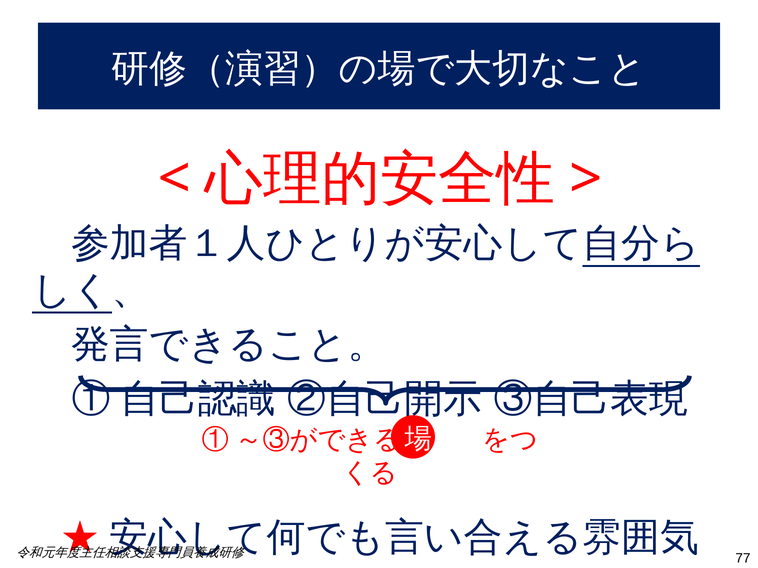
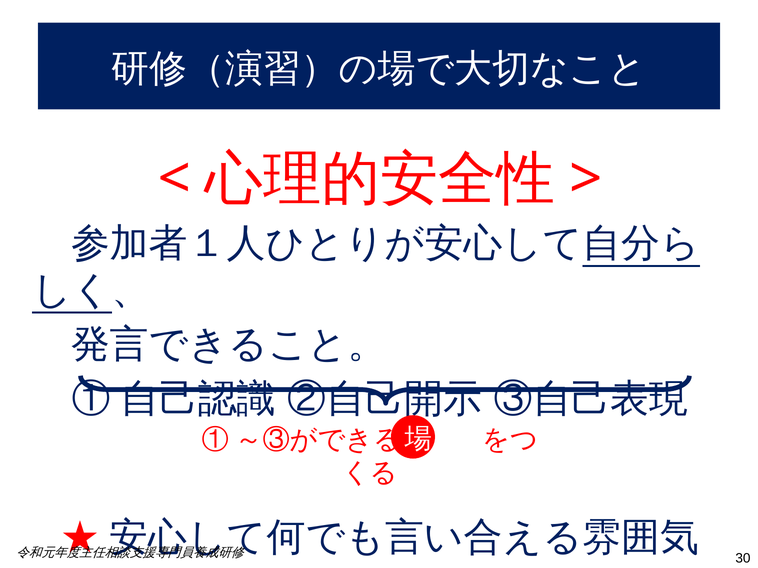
77: 77 -> 30 (743, 559)
